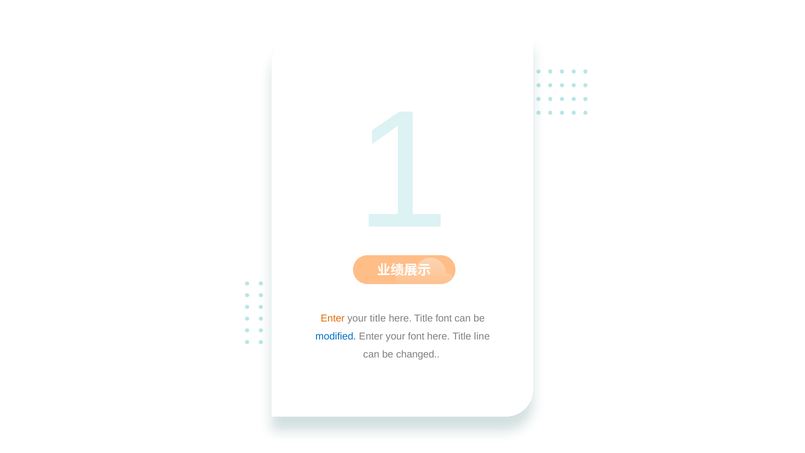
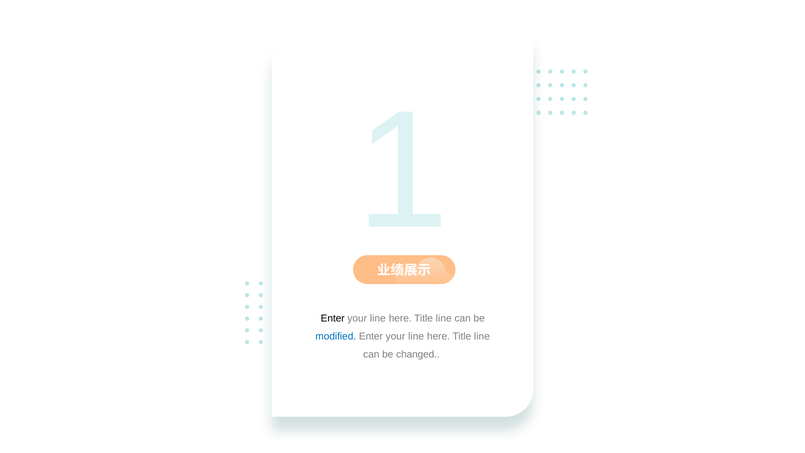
Enter colour: orange -> black (333, 318)
title: title -> line (378, 318)
font: font -> line (444, 318)
font: font -> line (416, 336)
